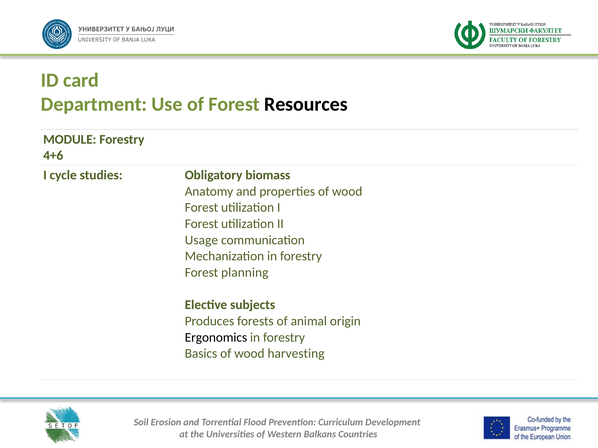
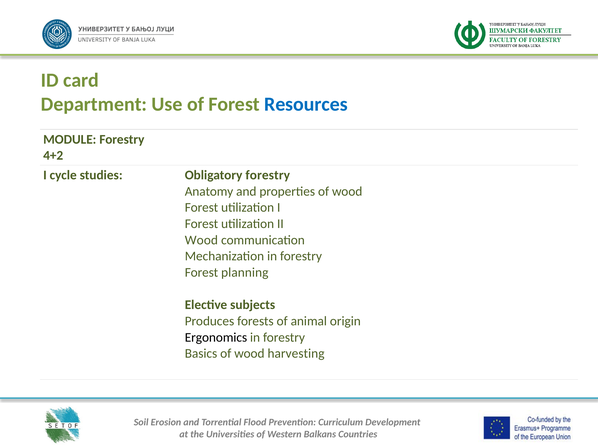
Resources colour: black -> blue (306, 105)
4+6: 4+6 -> 4+2 (53, 156)
Obligatory biomass: biomass -> forestry (268, 175)
Usage: Usage -> Wood (201, 240)
